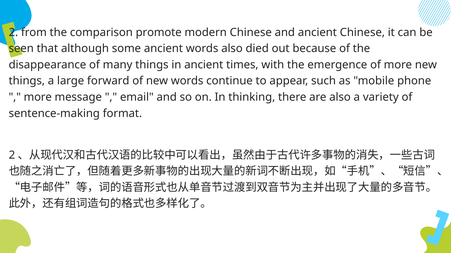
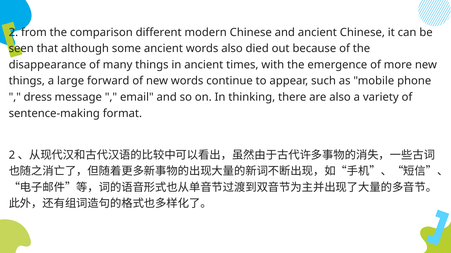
promote: promote -> different (159, 32)
more: more -> dress (38, 97)
